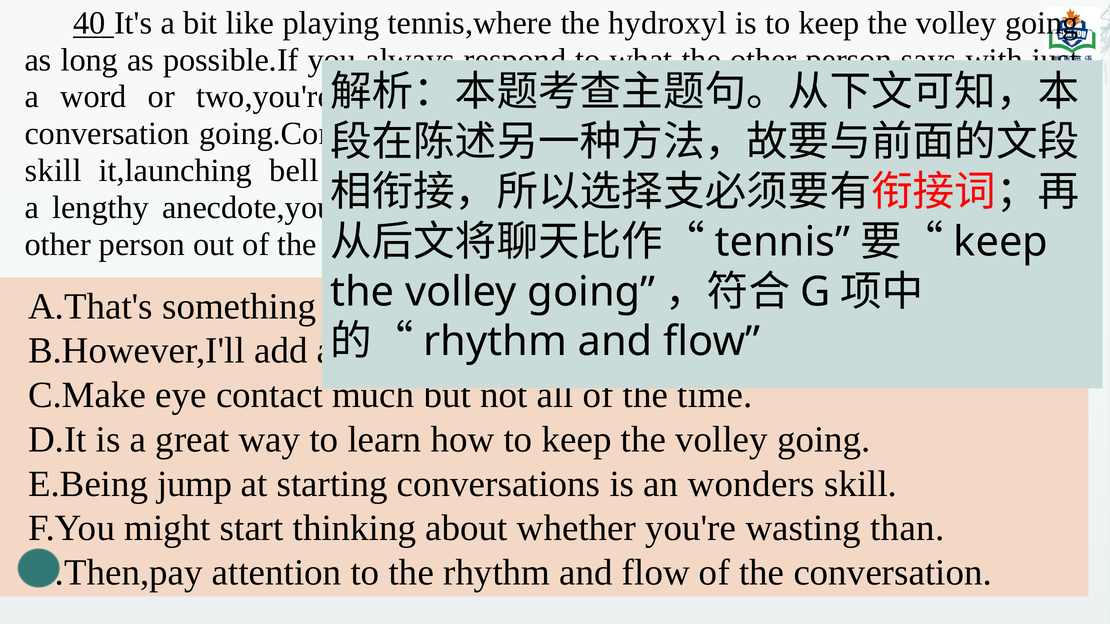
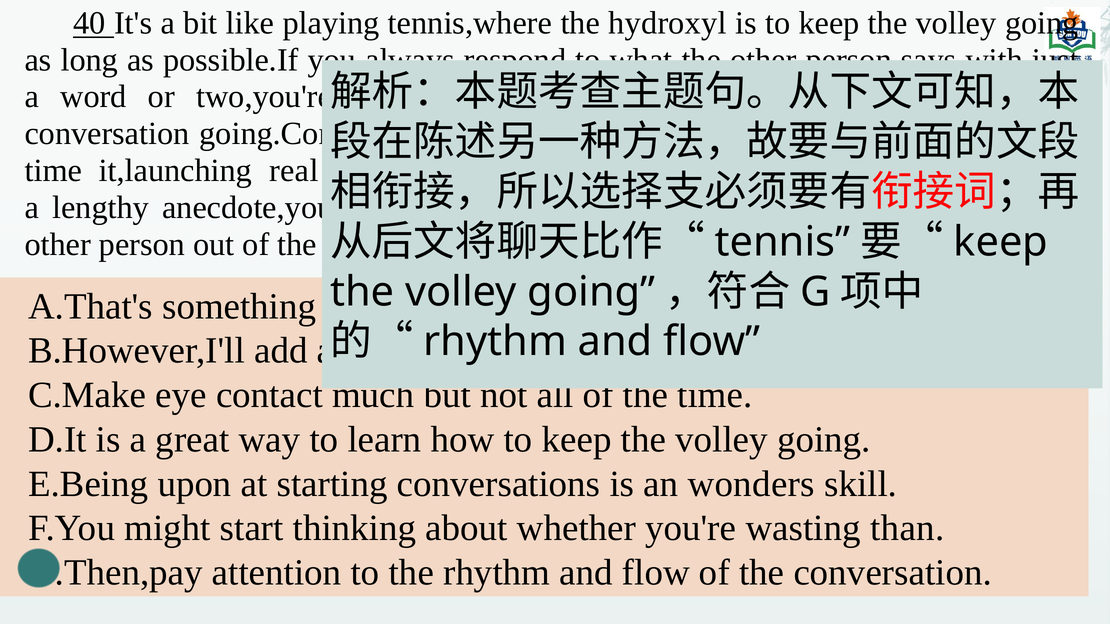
skill: skill -> time (53, 171)
bell: bell -> real (294, 171)
jump: jump -> upon (195, 484)
